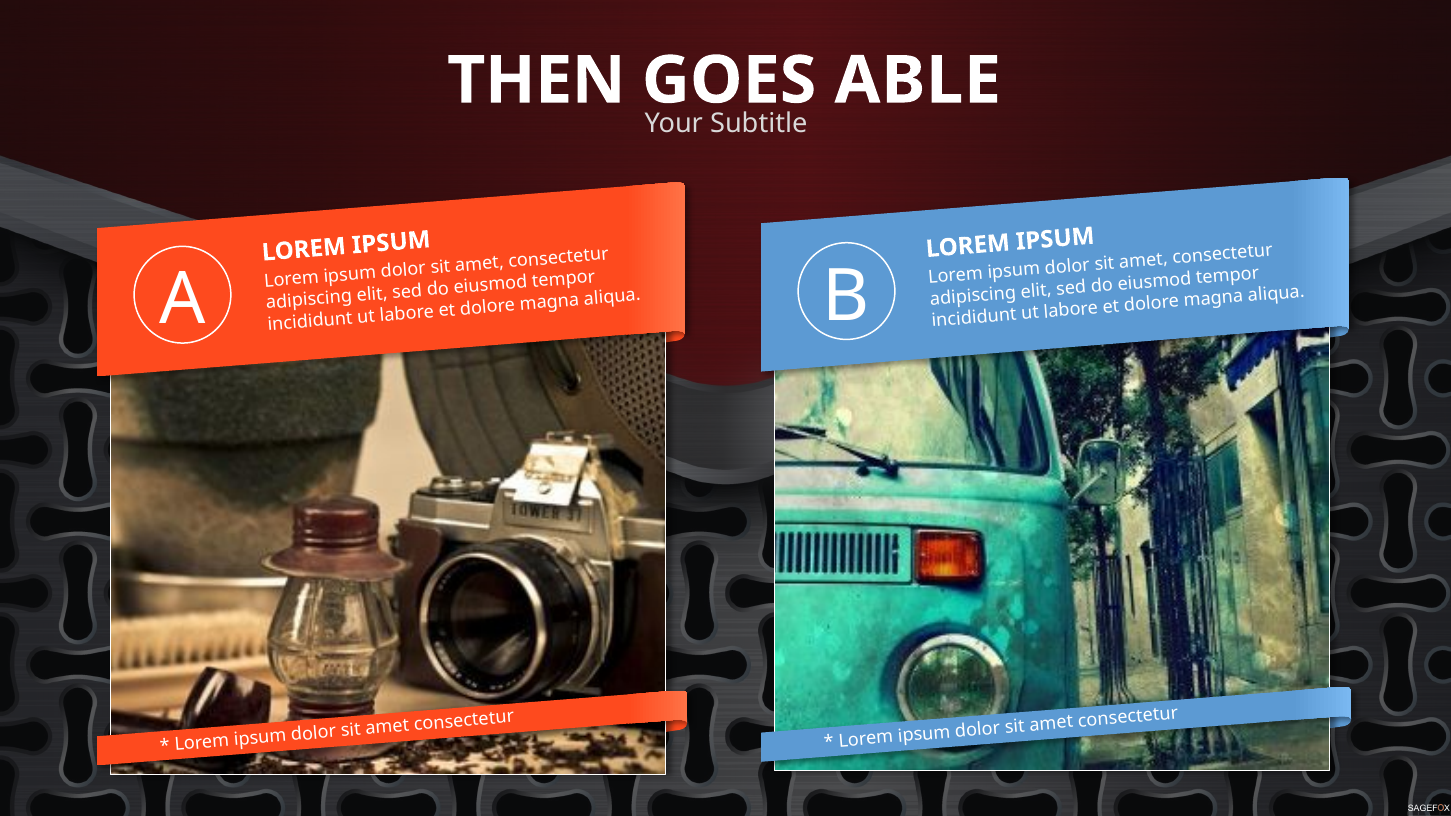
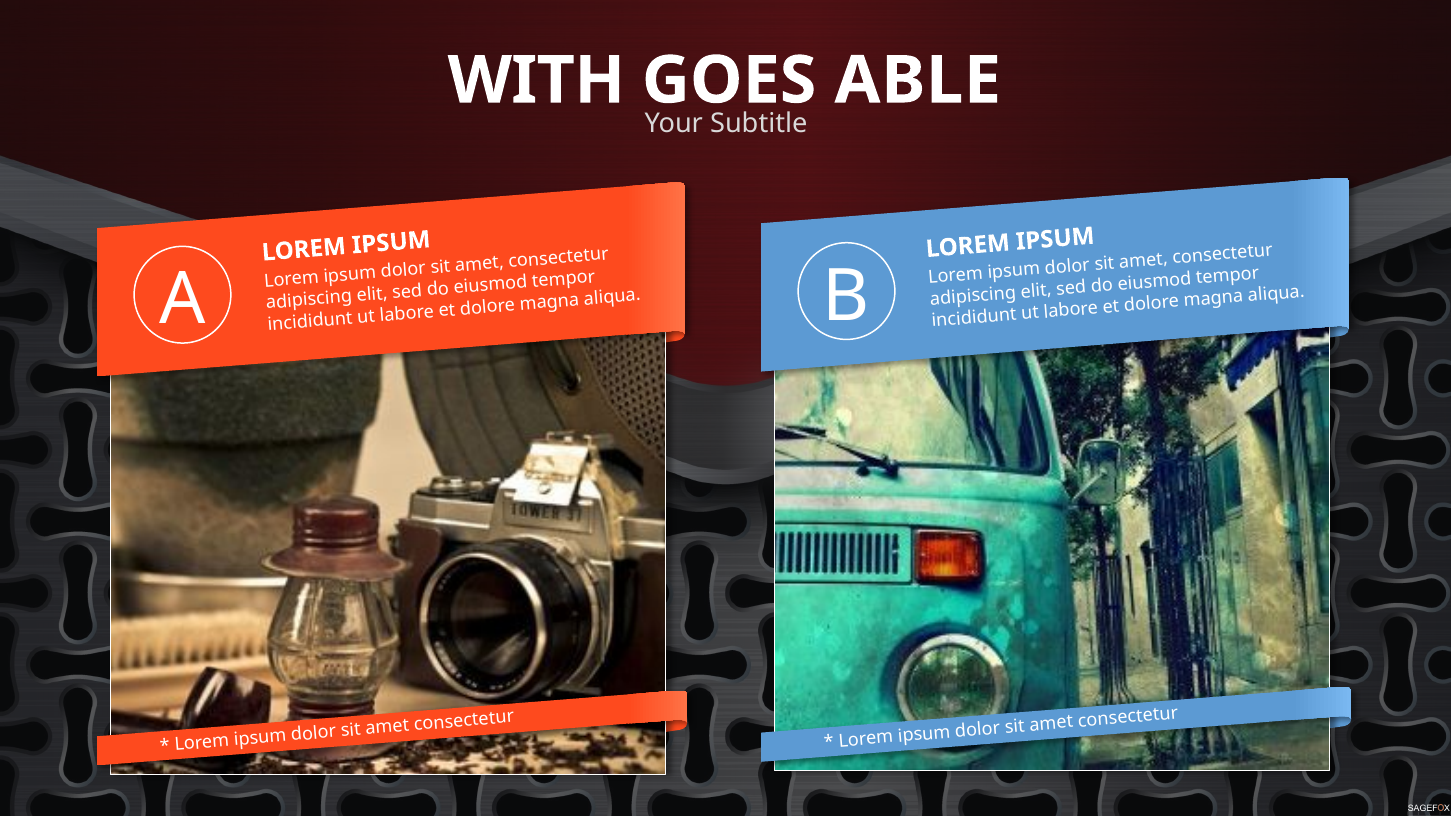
THEN: THEN -> WITH (536, 81)
